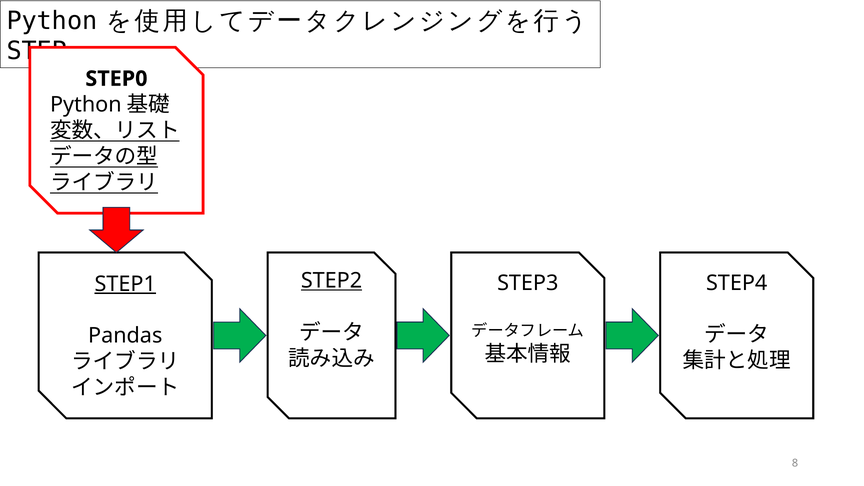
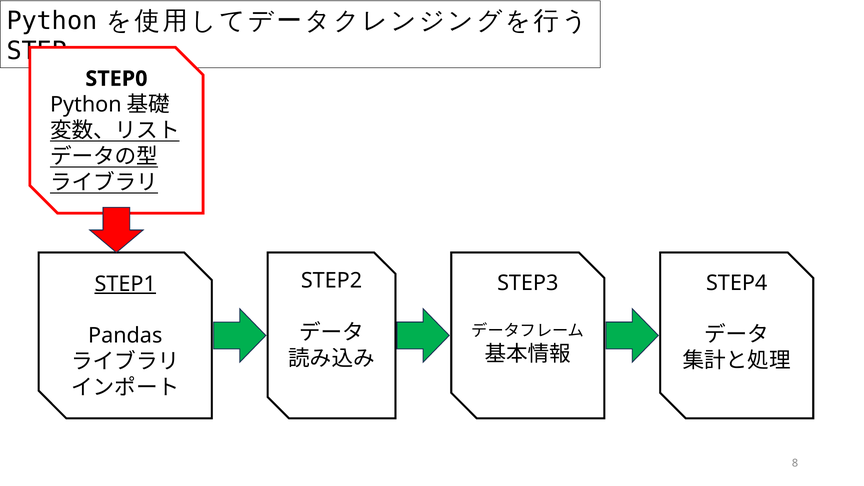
STEP2 underline: present -> none (332, 281)
